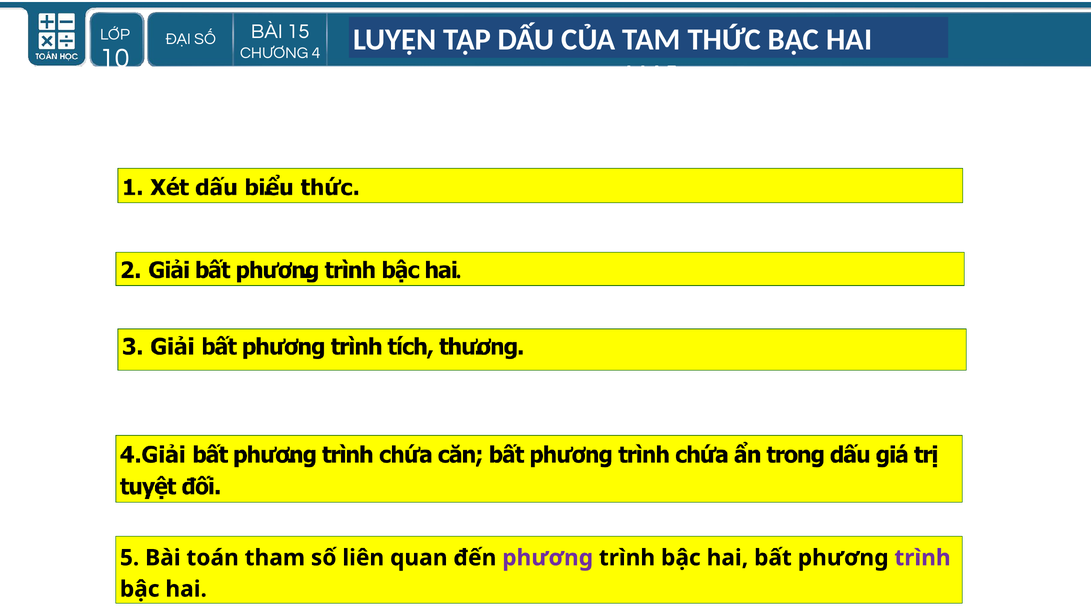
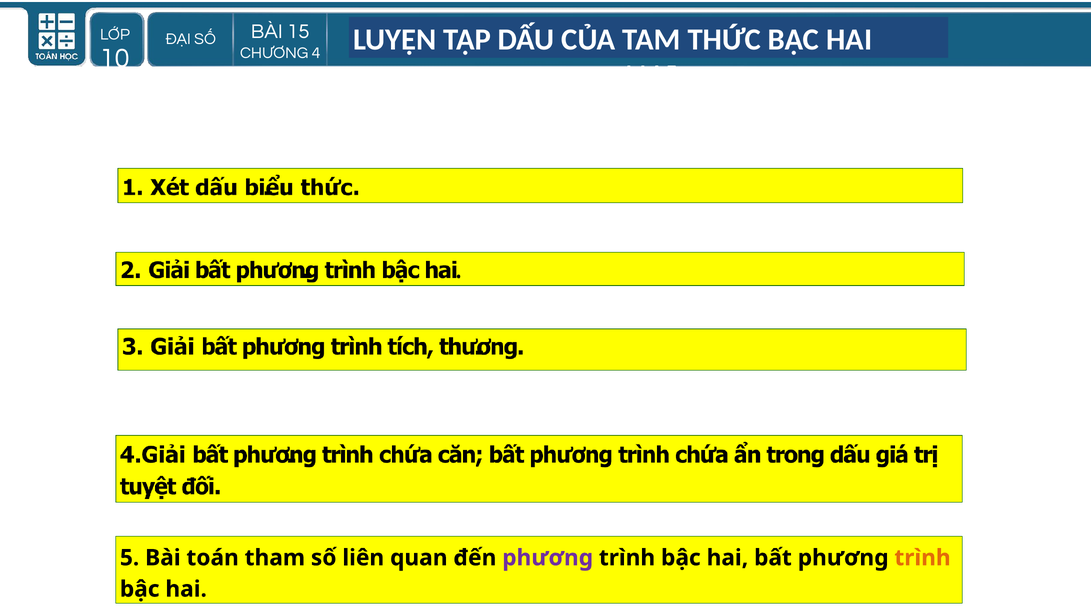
trình colour: purple -> orange (923, 558)
